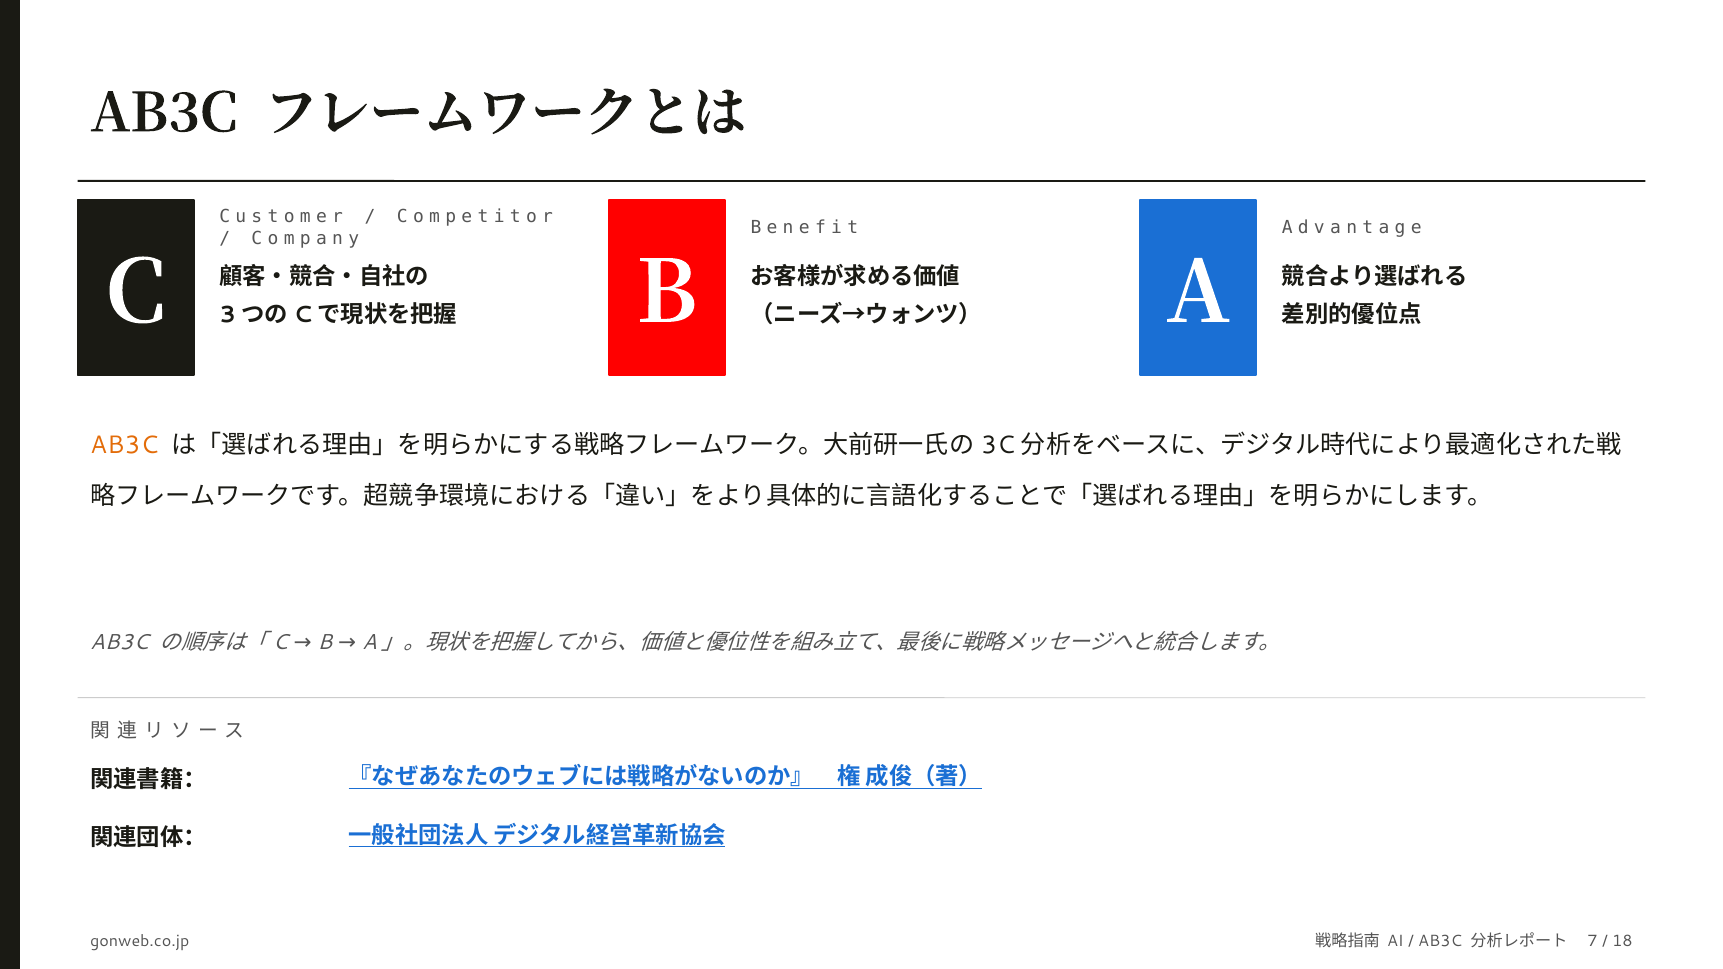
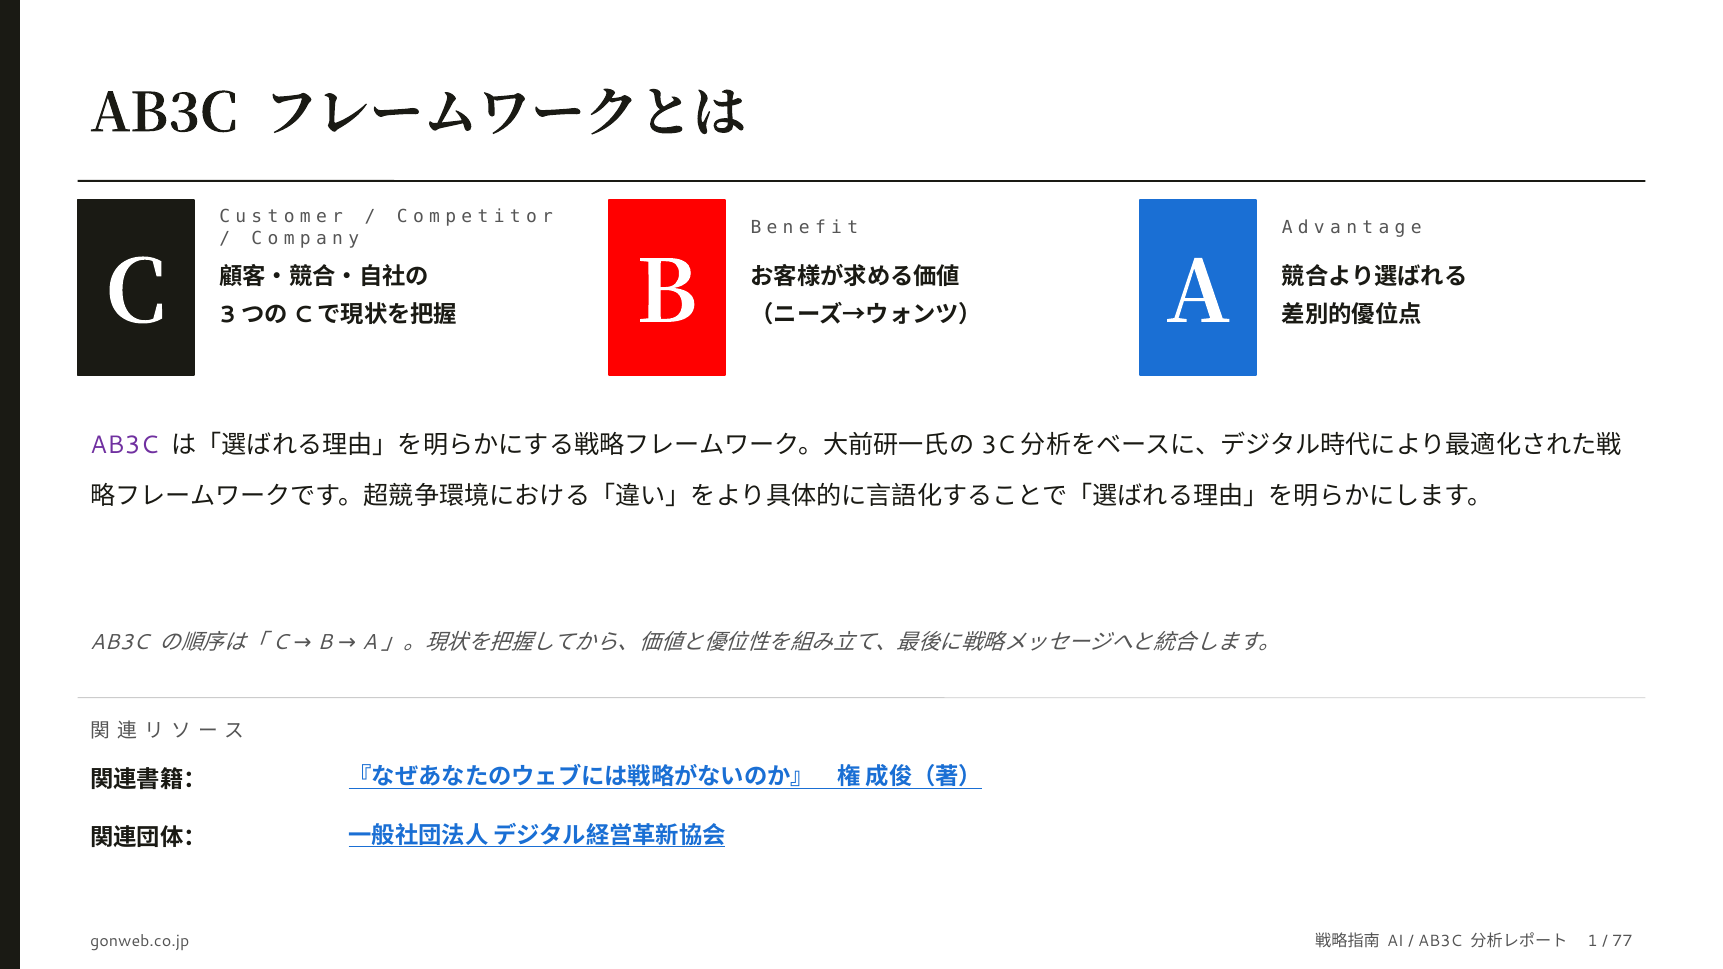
AB3C colour: orange -> purple (124, 445)
7: 7 -> 1 (1593, 941)
18: 18 -> 77 (1622, 941)
